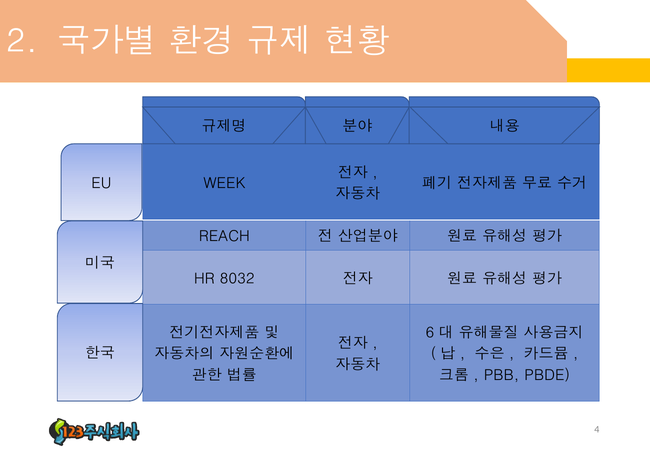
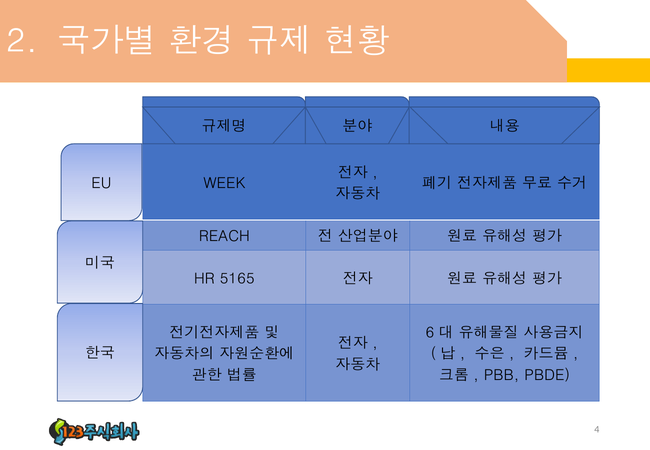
8032: 8032 -> 5165 (237, 279)
